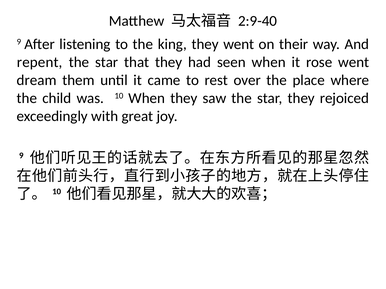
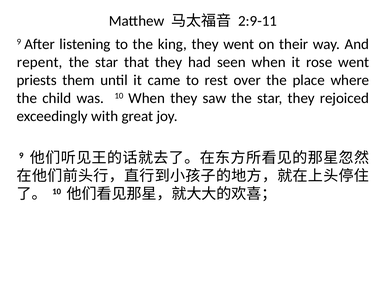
2:9-40: 2:9-40 -> 2:9-11 (258, 21)
dream: dream -> priests (37, 80)
